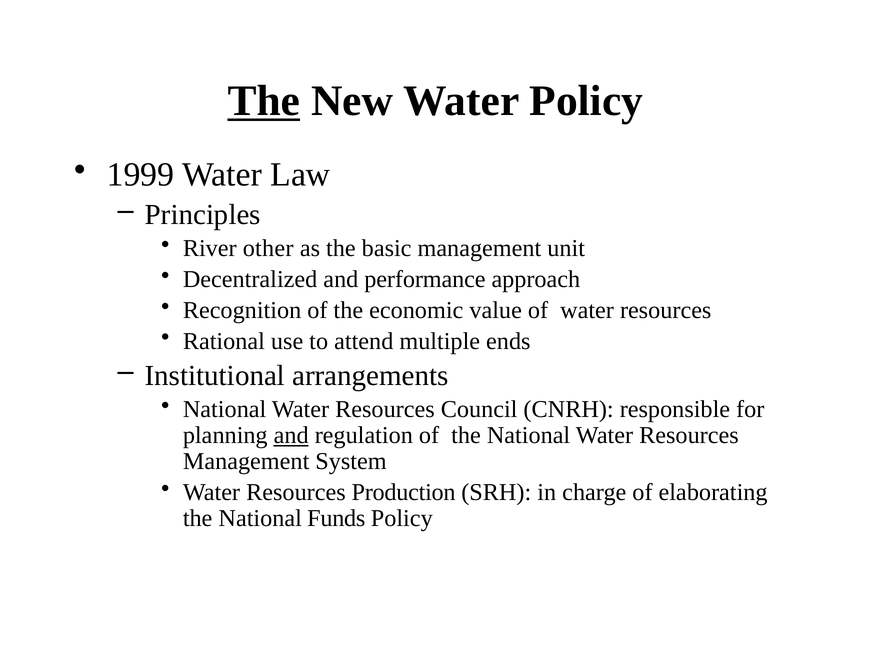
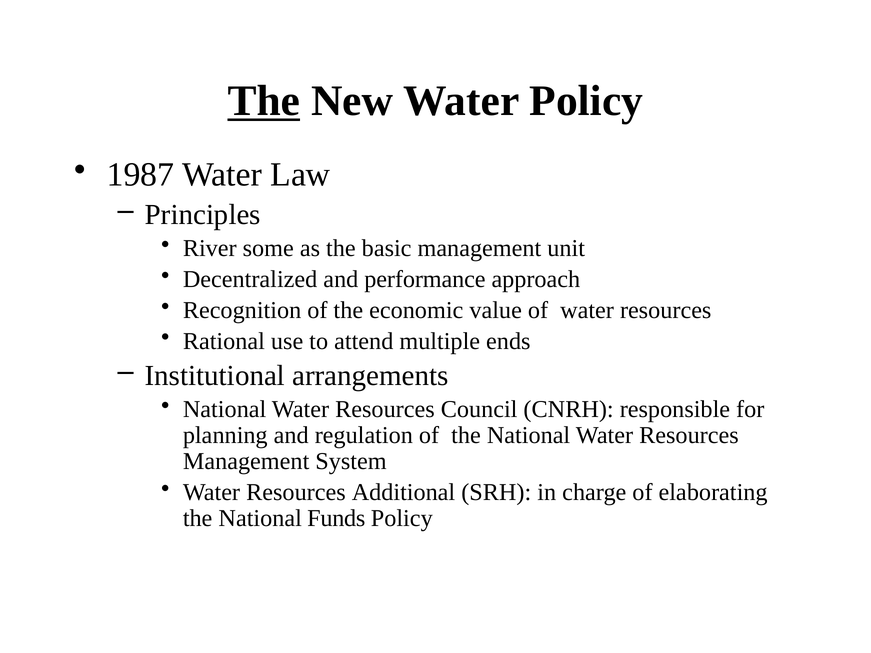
1999: 1999 -> 1987 (141, 175)
other: other -> some (268, 248)
and underline: present -> none (291, 435)
Production: Production -> Additional (403, 492)
